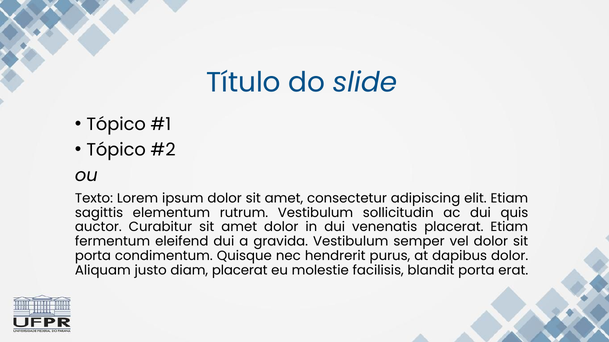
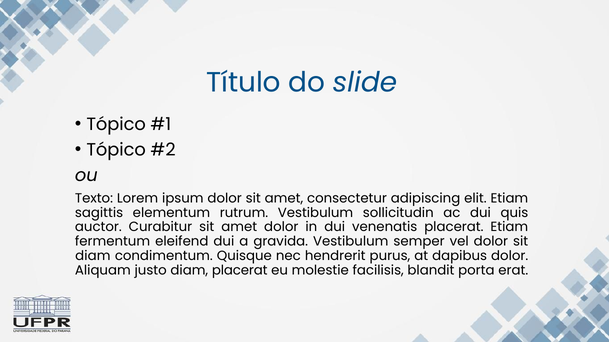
porta: porta -> diam (93, 256)
